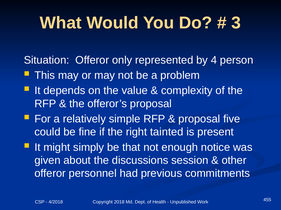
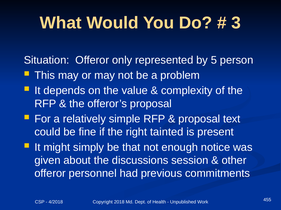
4: 4 -> 5 (214, 60)
five: five -> text (232, 119)
